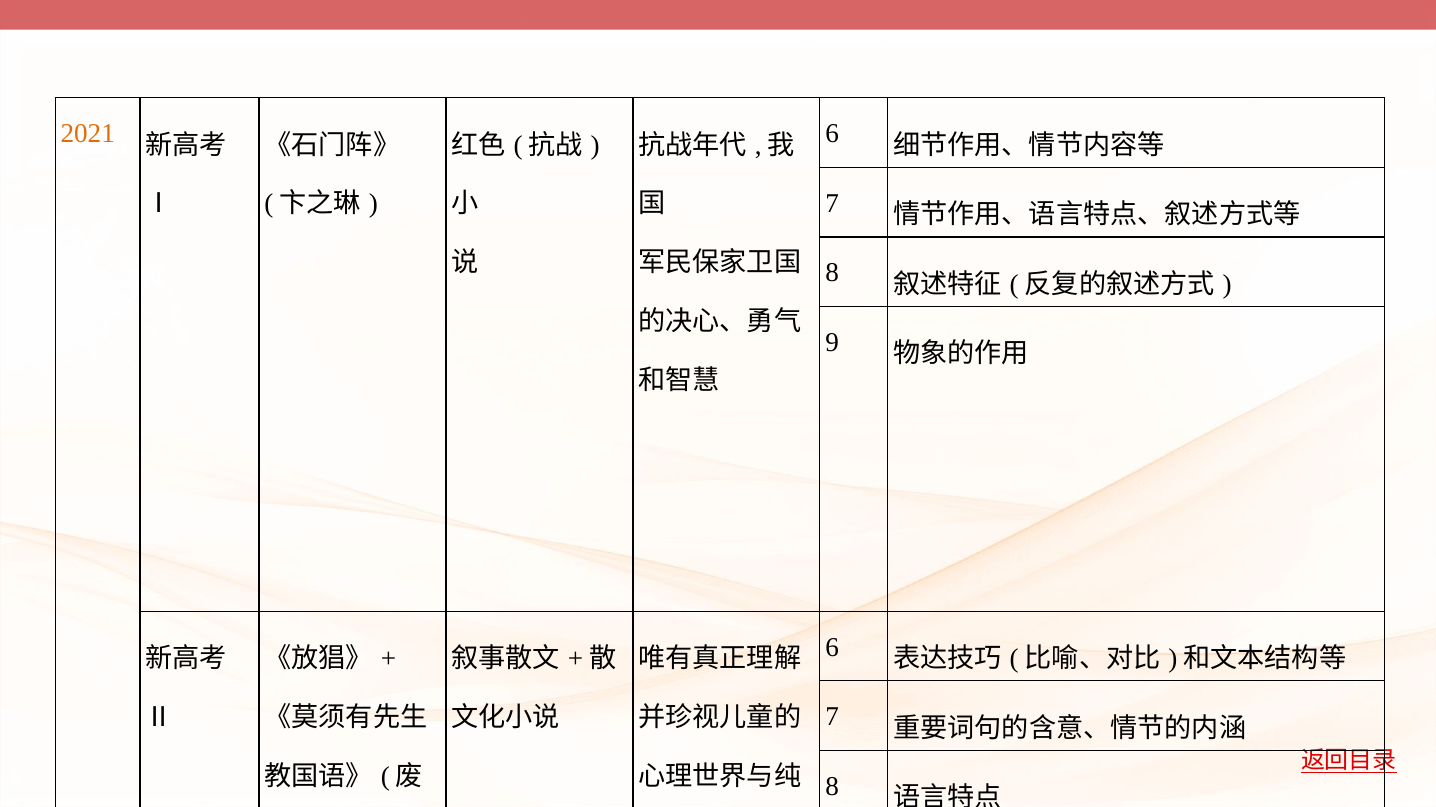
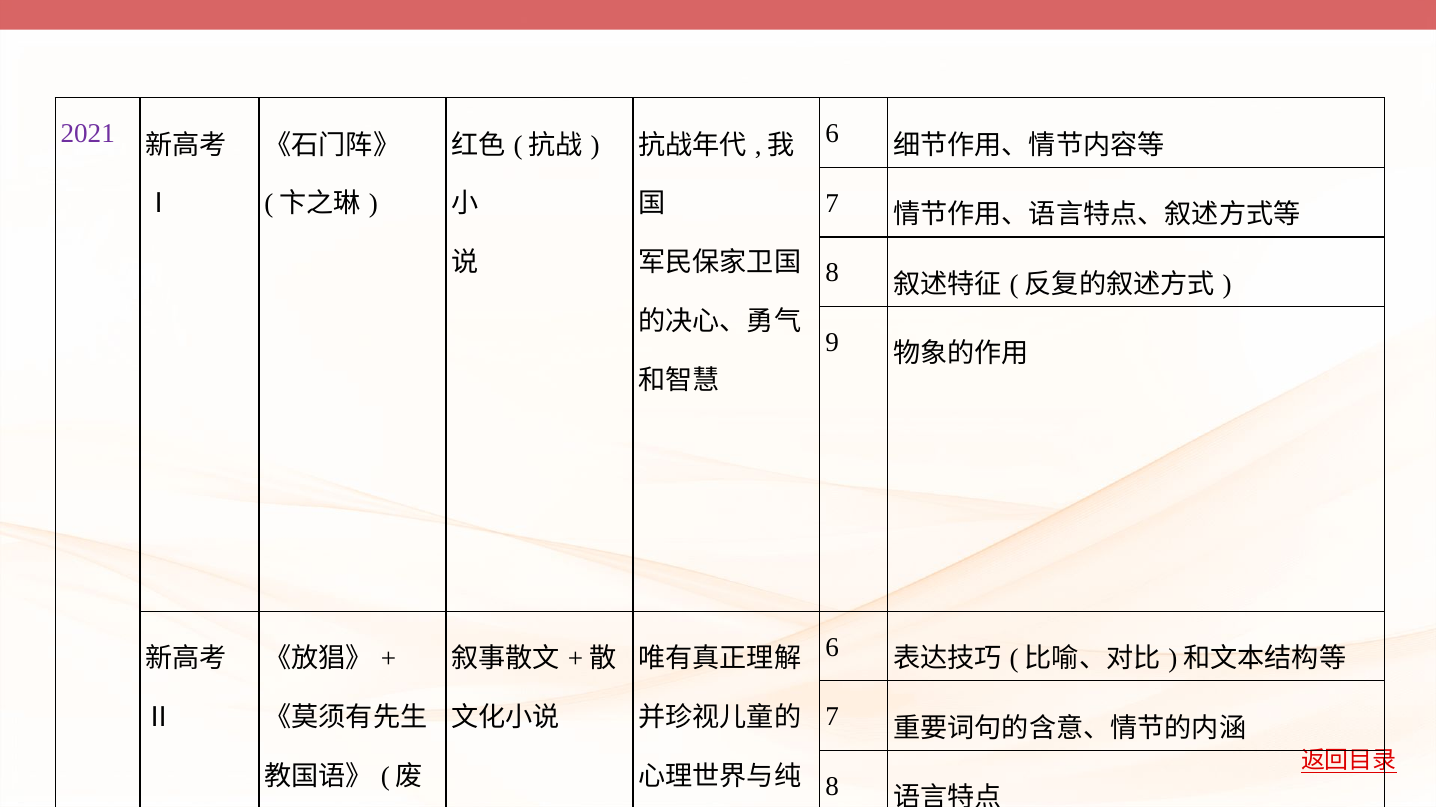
2021 colour: orange -> purple (88, 134)
